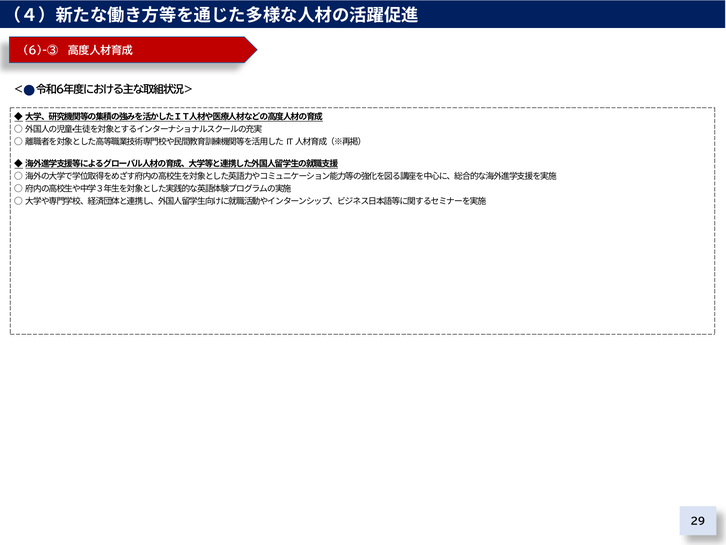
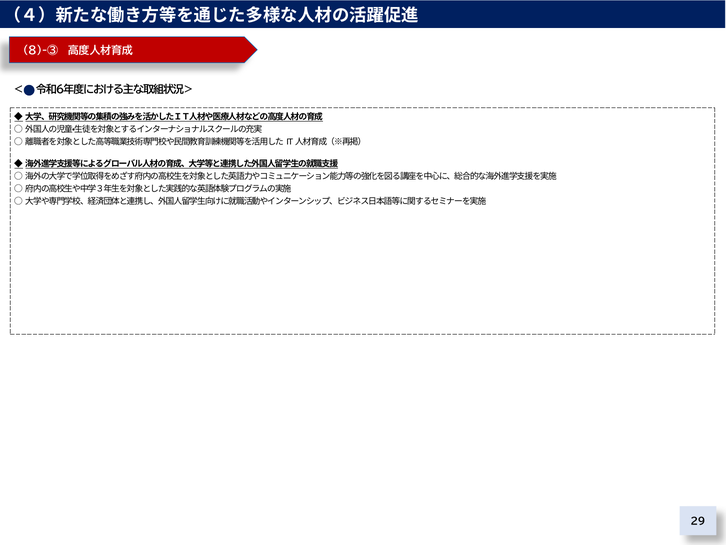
6)-③: 6)-③ -> 8)-③ (40, 50)
